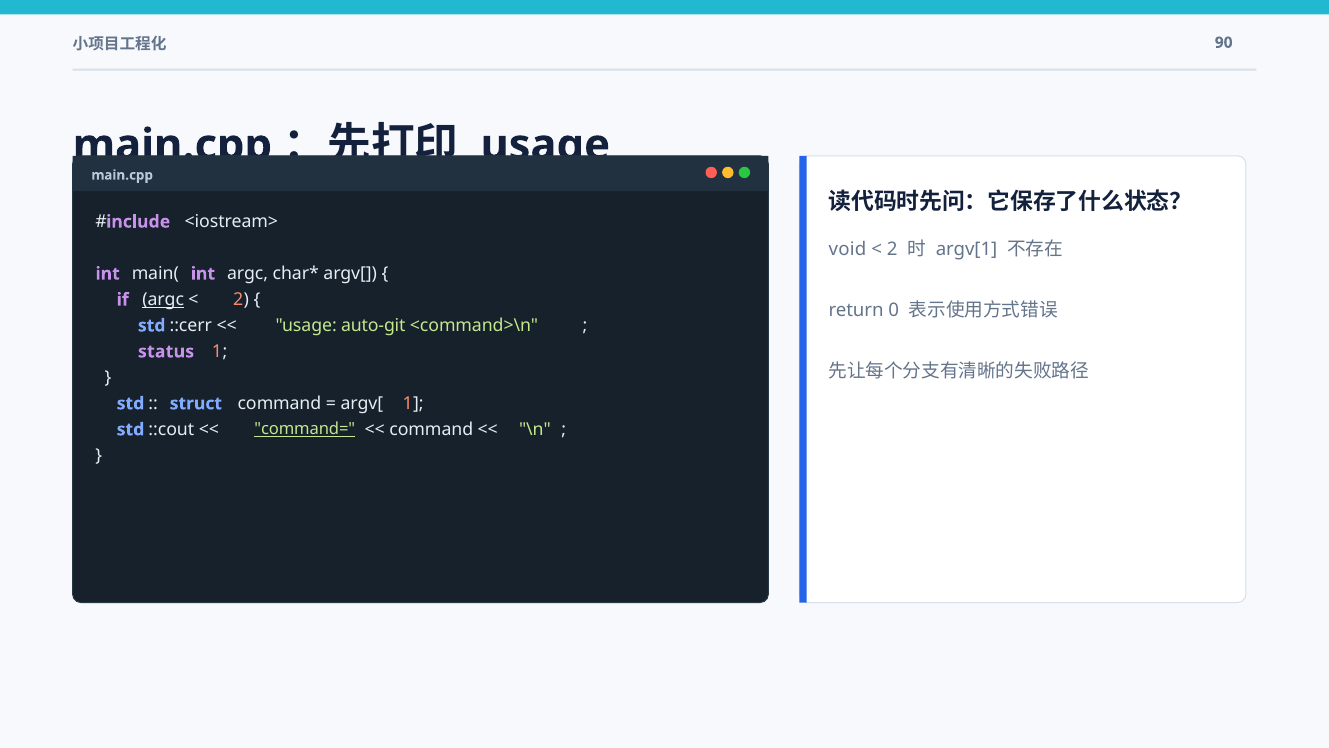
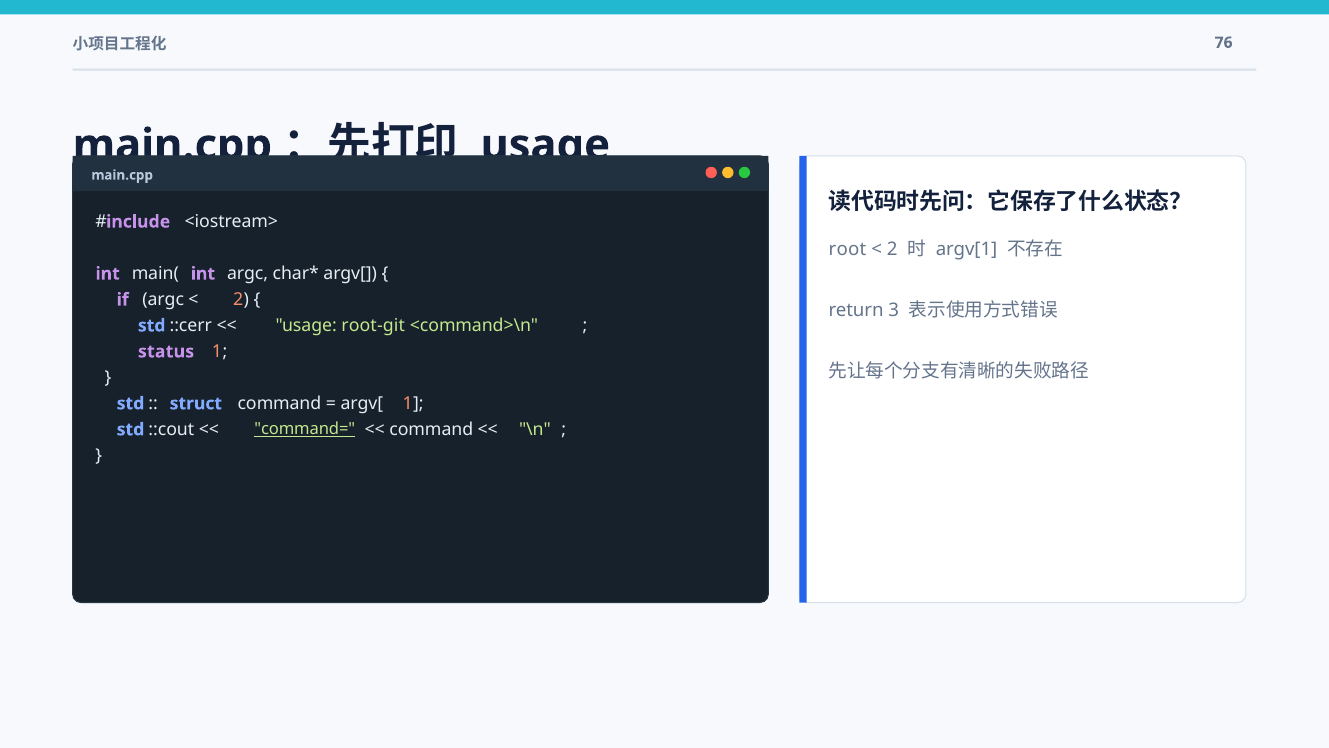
90: 90 -> 76 (1224, 43)
void: void -> root (848, 249)
argc underline: present -> none (163, 299)
0: 0 -> 3 (894, 310)
auto-git: auto-git -> root-git (373, 325)
